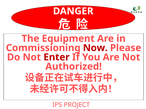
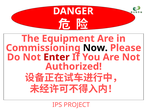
Now colour: red -> black (95, 48)
